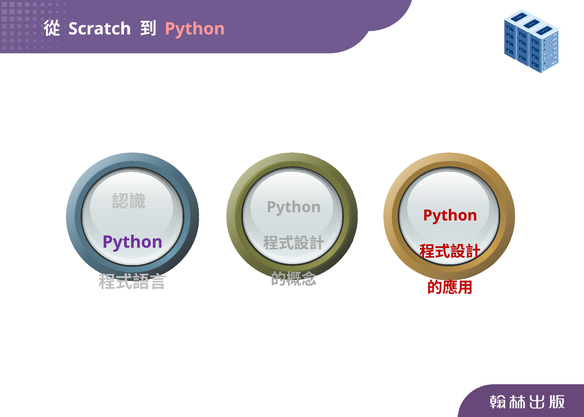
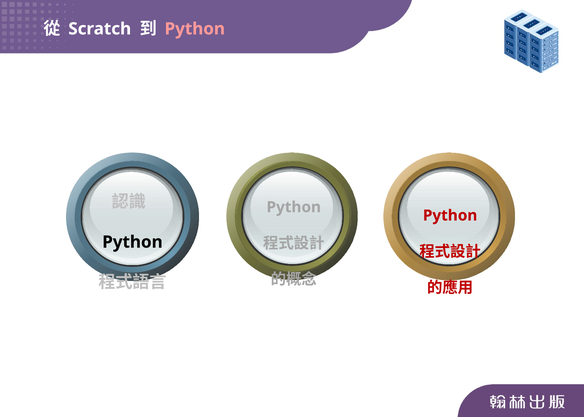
Python colour: purple -> black (132, 242)
